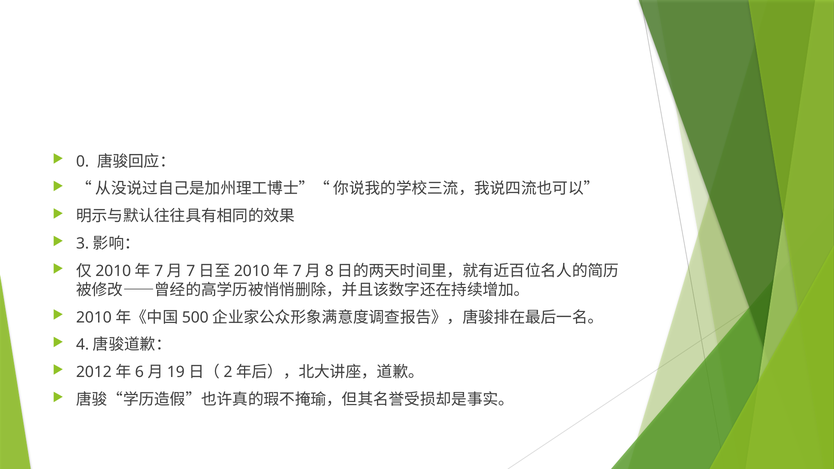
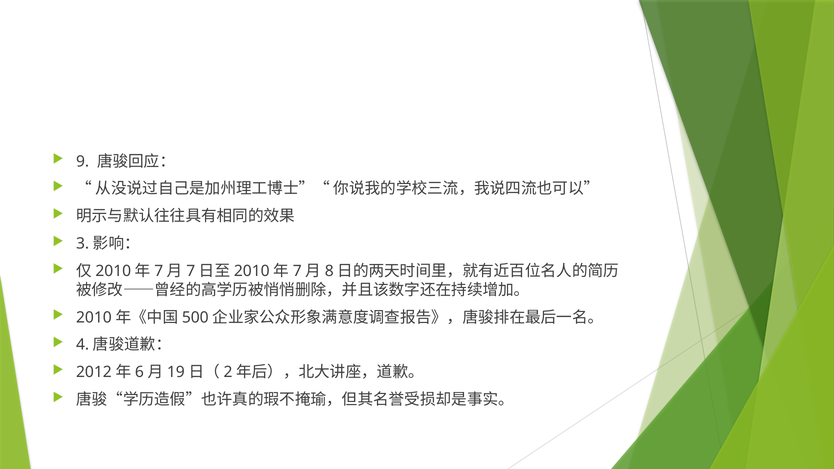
0: 0 -> 9 (83, 161)
